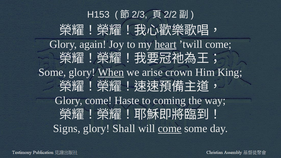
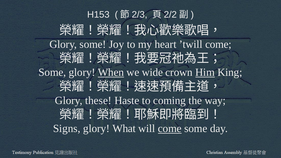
Glory again: again -> some (93, 44)
heart underline: present -> none (166, 44)
arise: arise -> wide (152, 72)
Him underline: none -> present (205, 72)
Glory come: come -> these (98, 101)
Shall: Shall -> What (124, 129)
